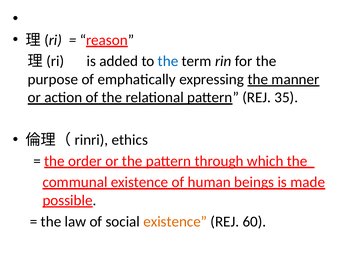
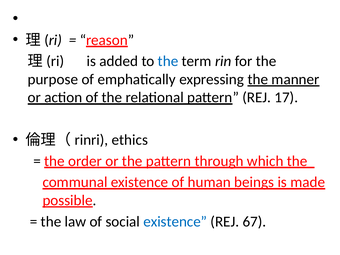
35: 35 -> 17 (286, 98)
existence colour: orange -> blue (175, 222)
60: 60 -> 67 (254, 222)
